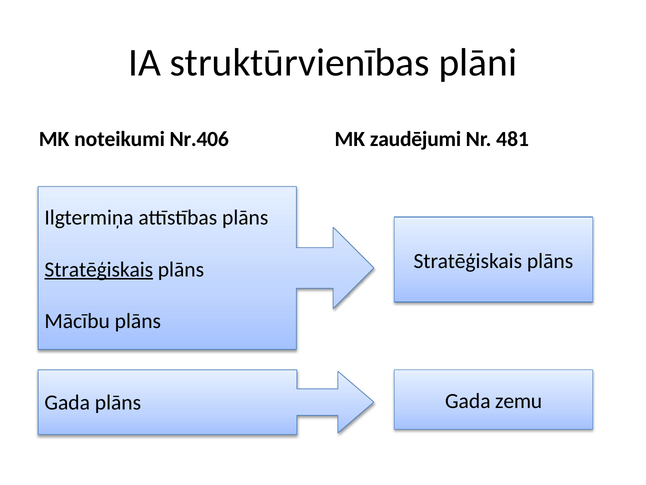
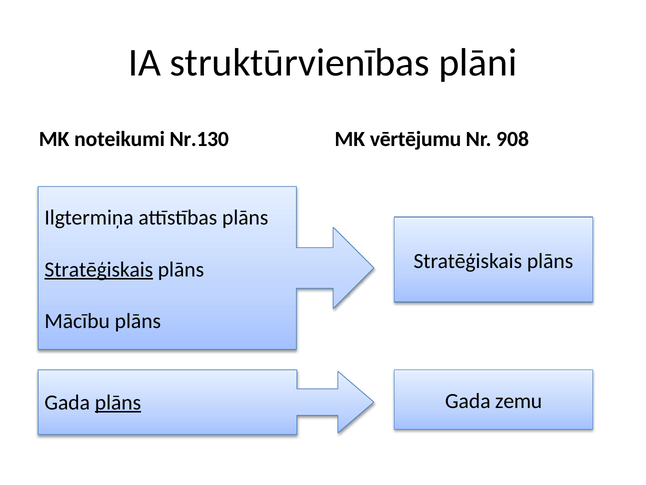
Nr.406: Nr.406 -> Nr.130 (199, 139)
zaudējumi: zaudējumi -> vērtējumu (416, 139)
481: 481 -> 908 (513, 139)
plāns underline: none -> present (118, 402)
